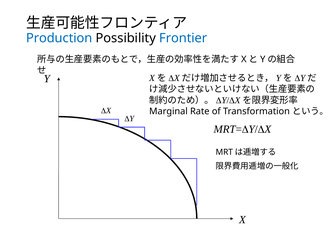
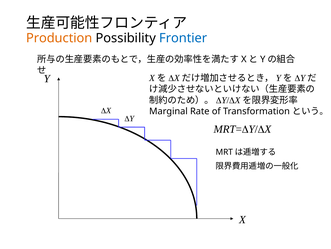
Production colour: blue -> orange (59, 38)
